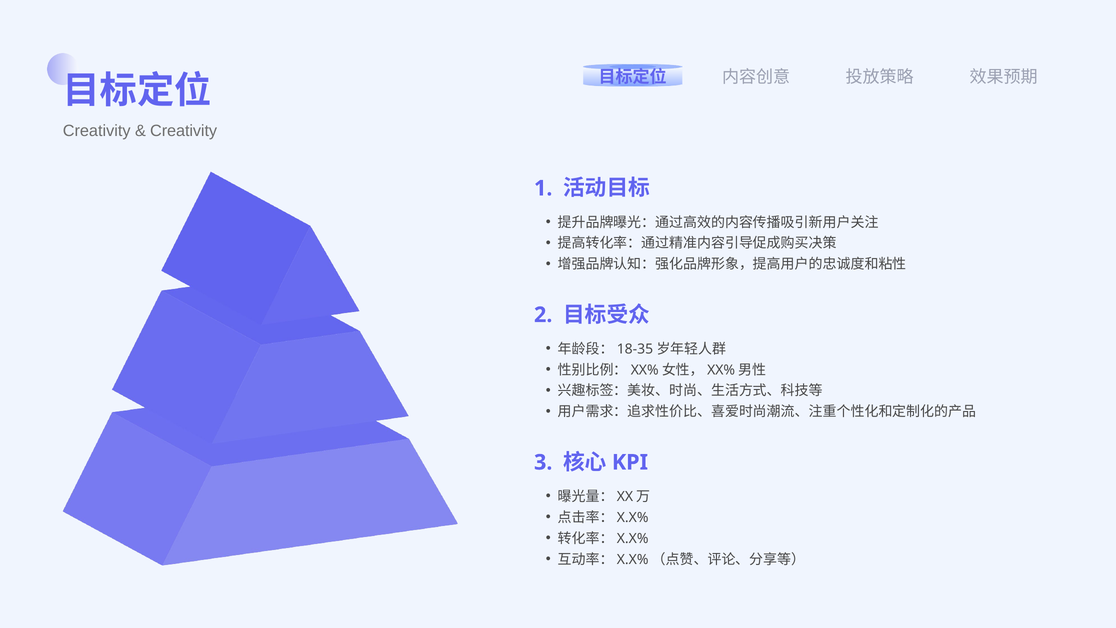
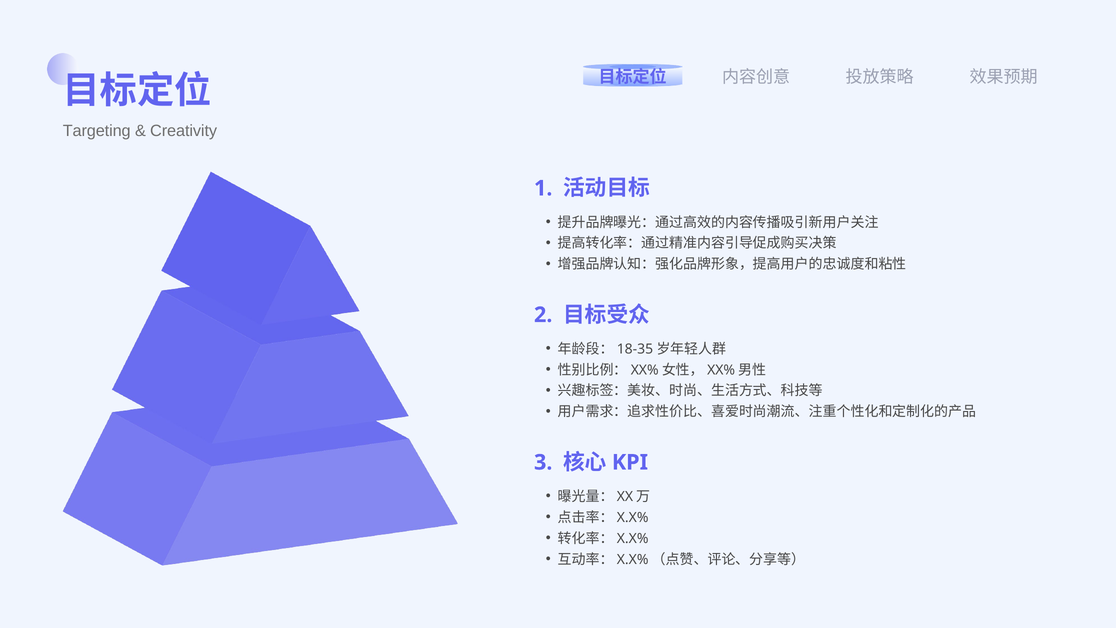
Creativity: Creativity -> Targeting (97, 131)
